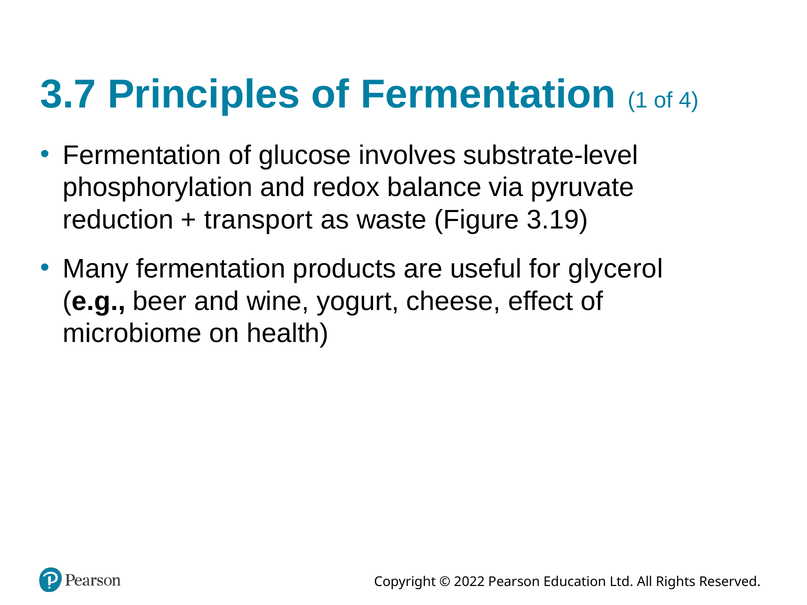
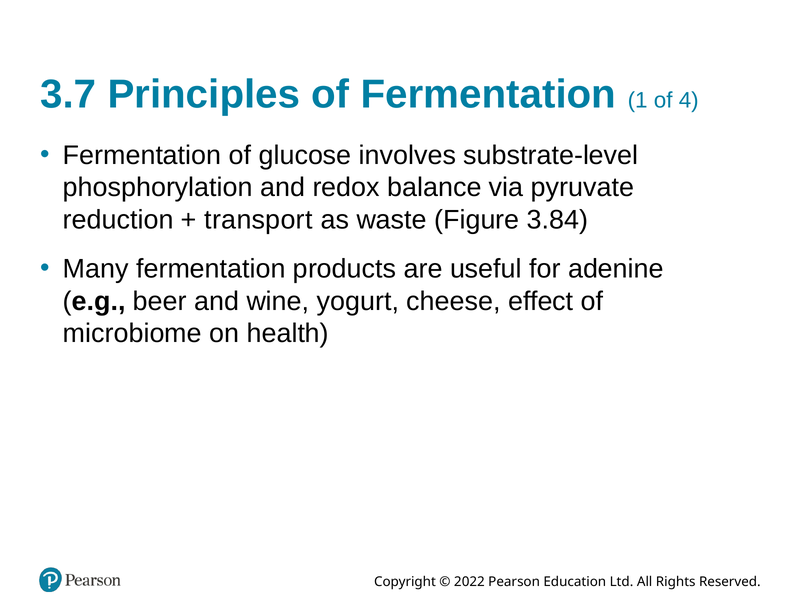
3.19: 3.19 -> 3.84 (557, 220)
glycerol: glycerol -> adenine (616, 269)
